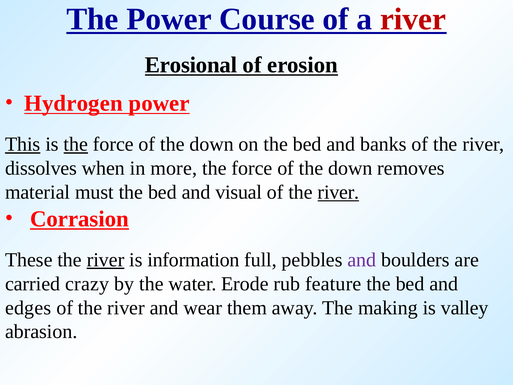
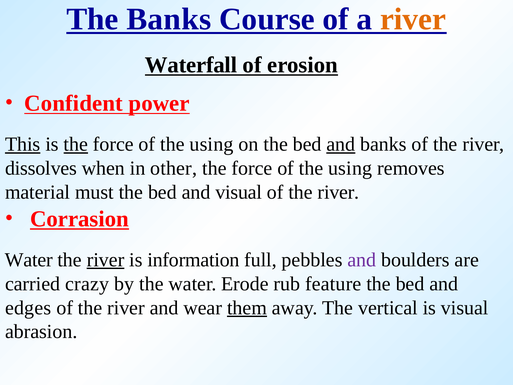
The Power: Power -> Banks (169, 19)
river colour: red -> orange (413, 19)
Erosional: Erosional -> Waterfall (191, 65)
Hydrogen: Hydrogen -> Confident (74, 103)
down: down -> using (211, 144)
and underline: none -> present (341, 144)
more: more -> other (174, 168)
down: down -> using (350, 168)
river underline: present -> none (338, 192)
These: These -> Water (29, 260)
them underline: none -> present (247, 308)
making: making -> vertical (388, 308)
is valley: valley -> visual (465, 308)
